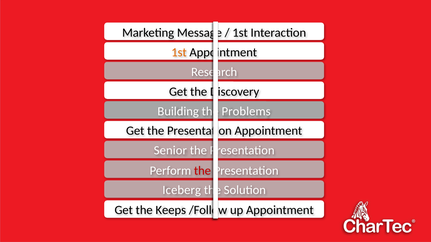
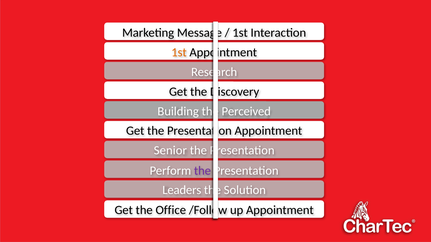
Problems: Problems -> Perceived (246, 111)
the colour: red -> purple (202, 171)
Iceberg: Iceberg -> Leaders (182, 190)
Keeps: Keeps -> Office (171, 210)
